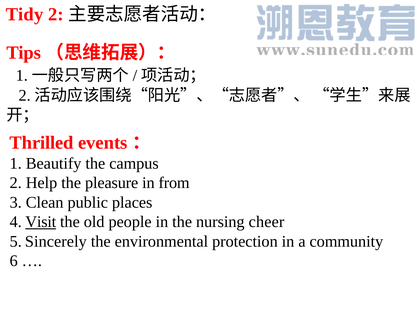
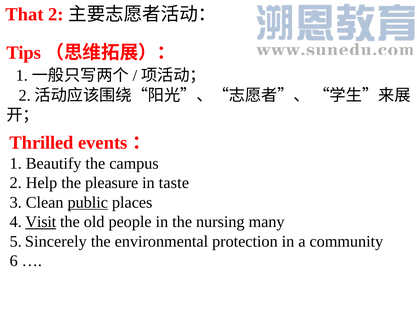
Tidy: Tidy -> That (25, 14)
from: from -> taste (174, 183)
public underline: none -> present (88, 202)
cheer: cheer -> many (267, 222)
